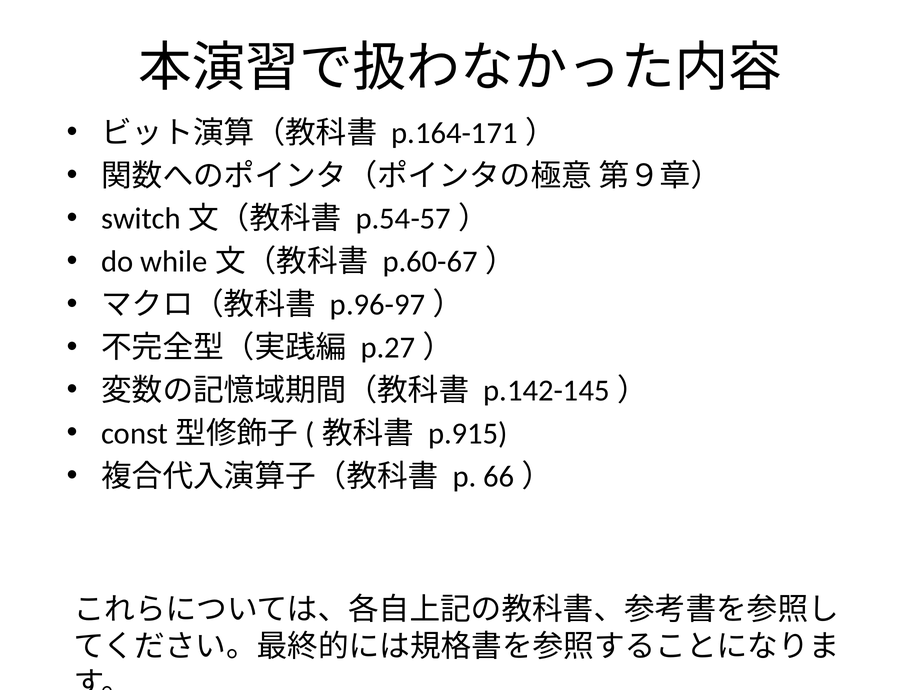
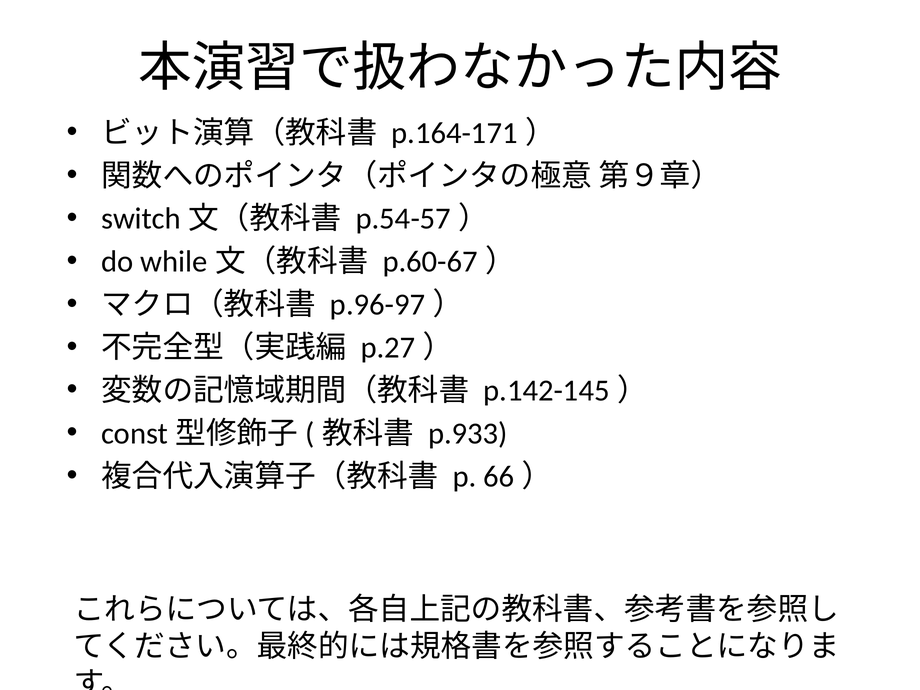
p.915: p.915 -> p.933 (468, 433)
